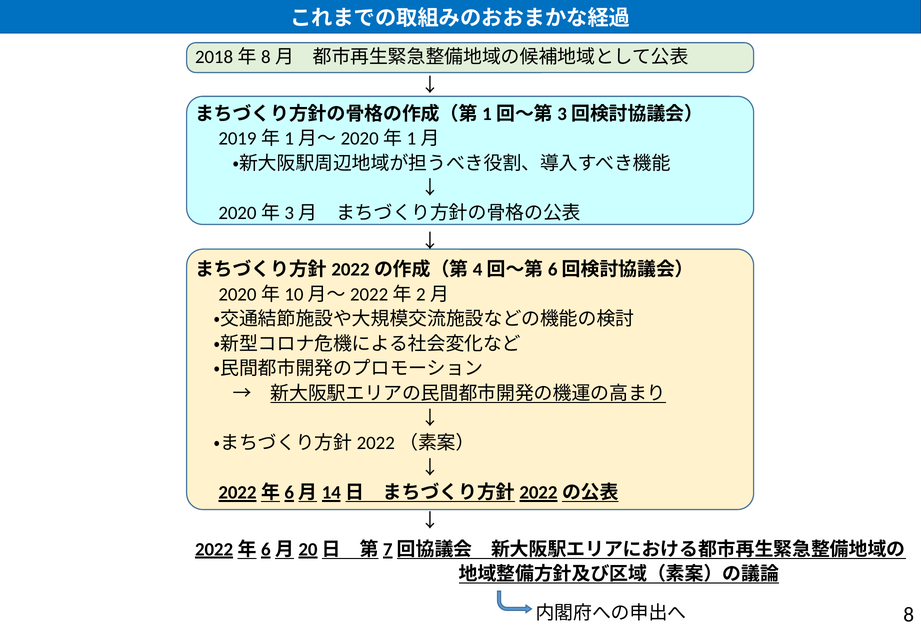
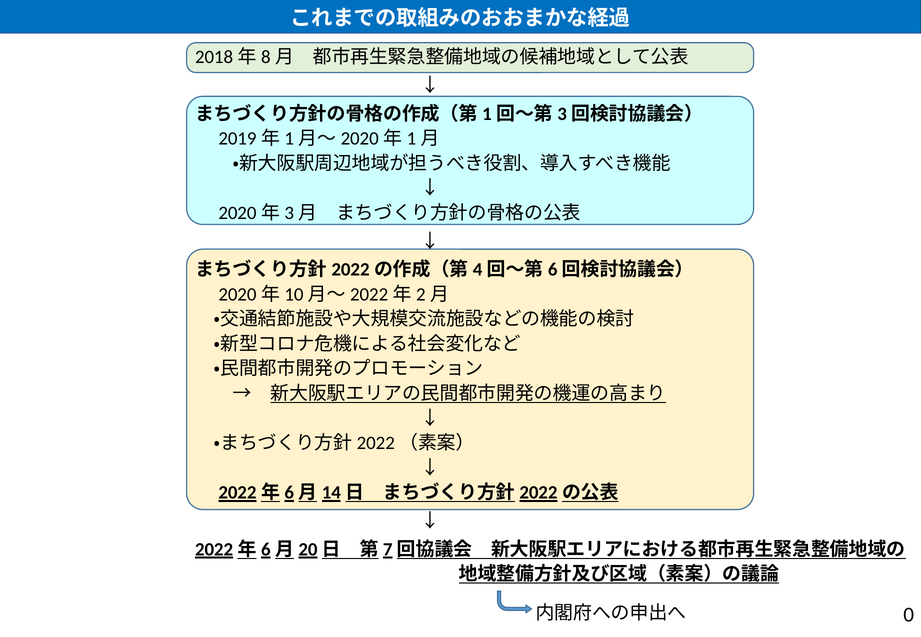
8: 8 -> 0 (909, 615)
